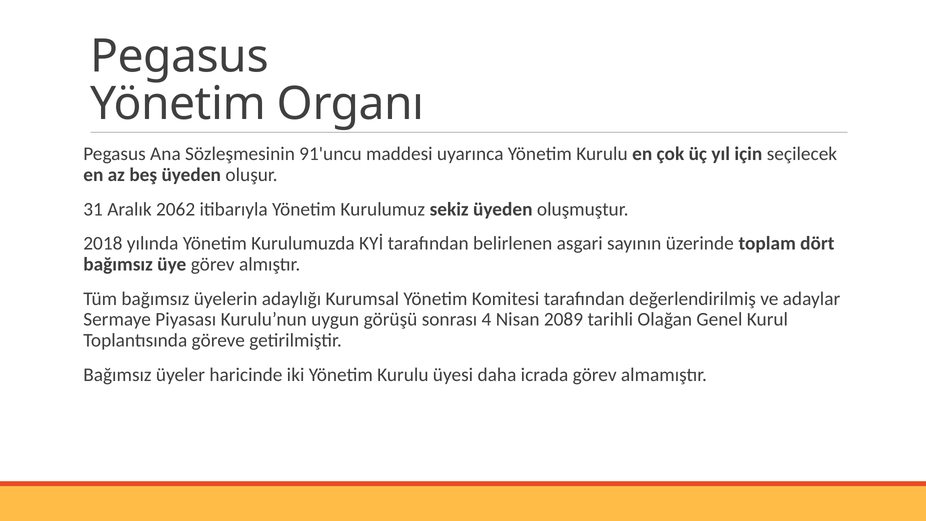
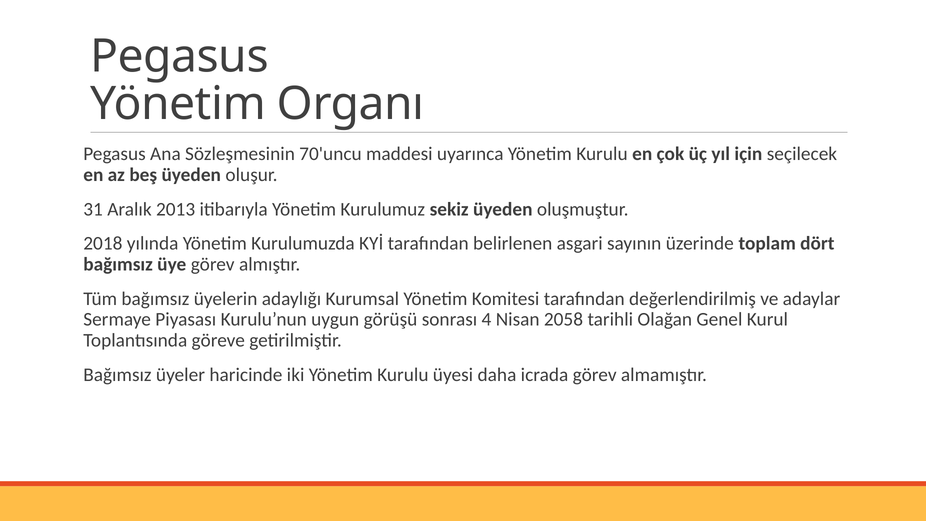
91'uncu: 91'uncu -> 70'uncu (330, 154)
2062: 2062 -> 2013 (176, 209)
2089: 2089 -> 2058 (563, 319)
